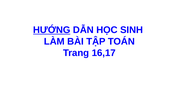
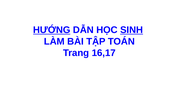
SINH underline: none -> present (132, 30)
